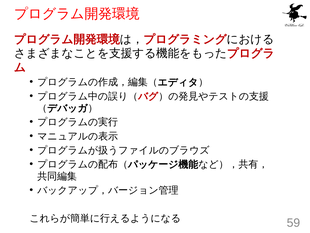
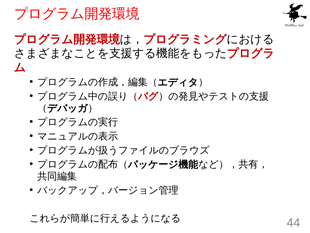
59: 59 -> 44 (293, 223)
